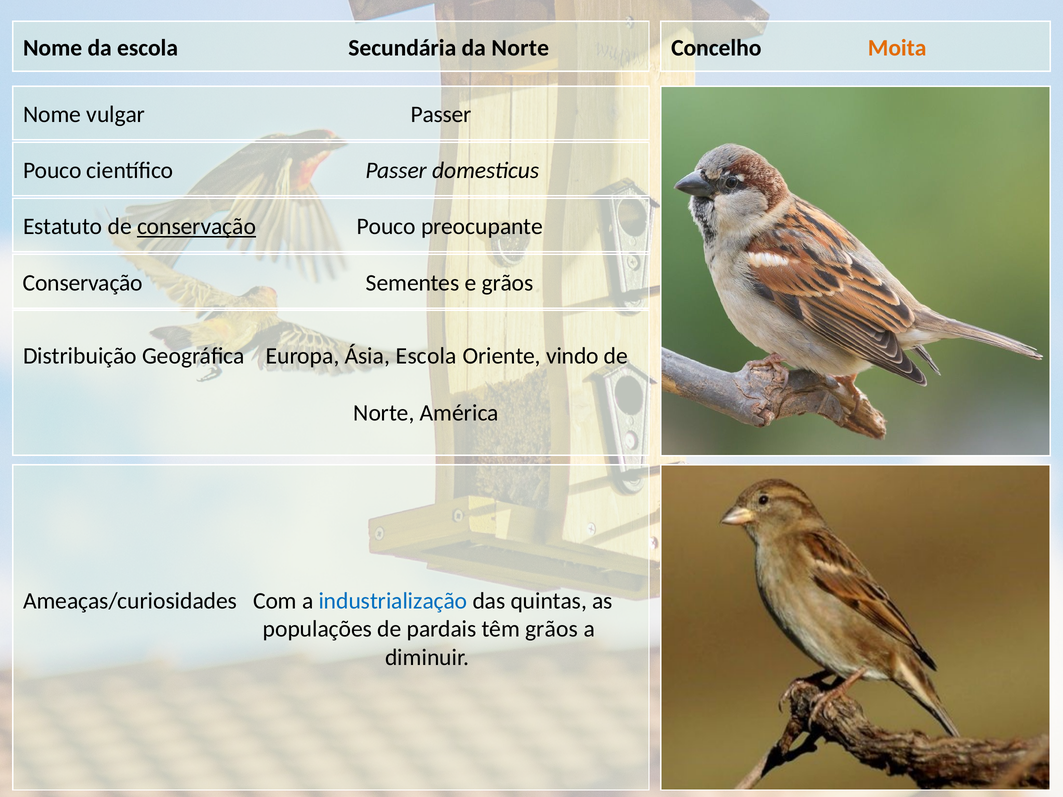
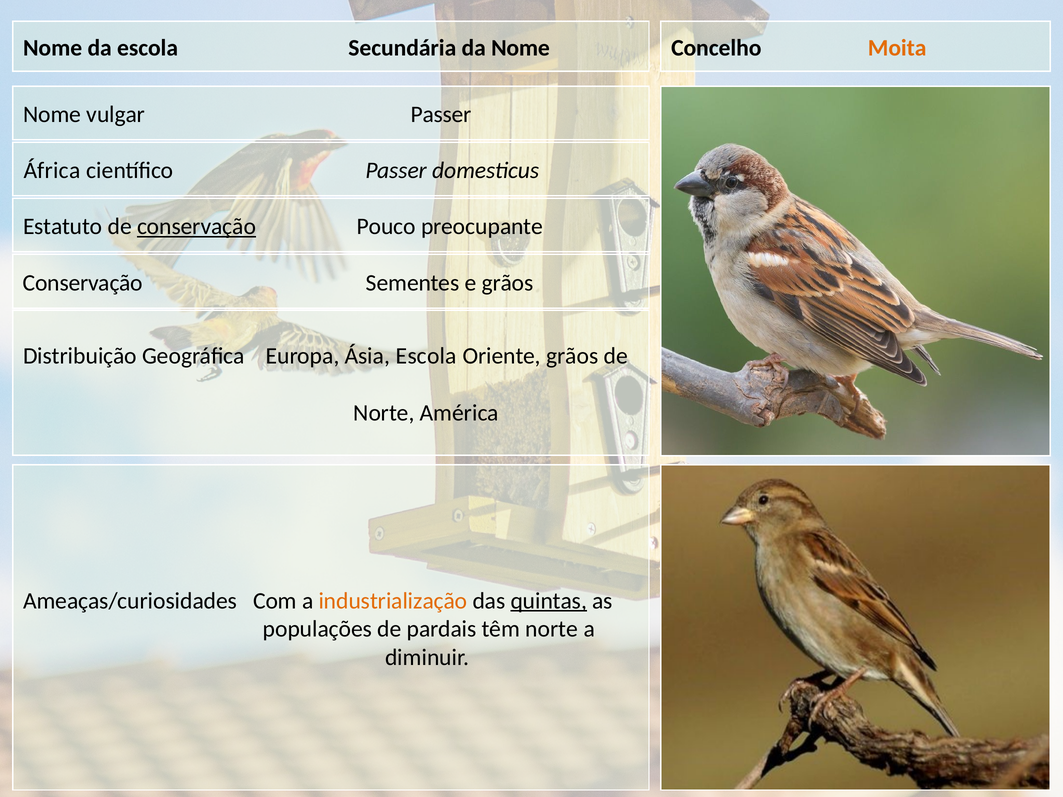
da Norte: Norte -> Nome (520, 48)
Pouco: Pouco -> África (52, 171)
Oriente vindo: vindo -> grãos (572, 356)
industrialização colour: blue -> orange (393, 601)
quintas underline: none -> present (549, 601)
têm grãos: grãos -> norte (552, 629)
